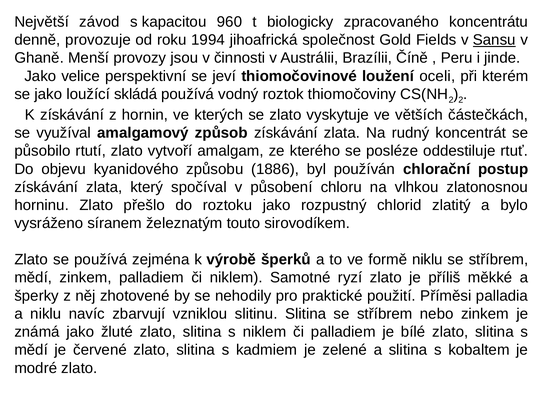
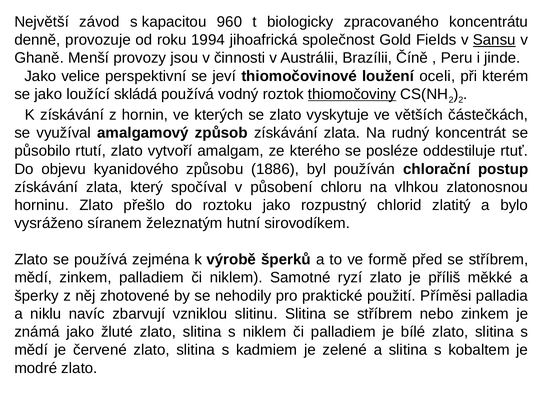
thiomočoviny underline: none -> present (352, 94)
touto: touto -> hutní (243, 223)
formě niklu: niklu -> před (427, 260)
